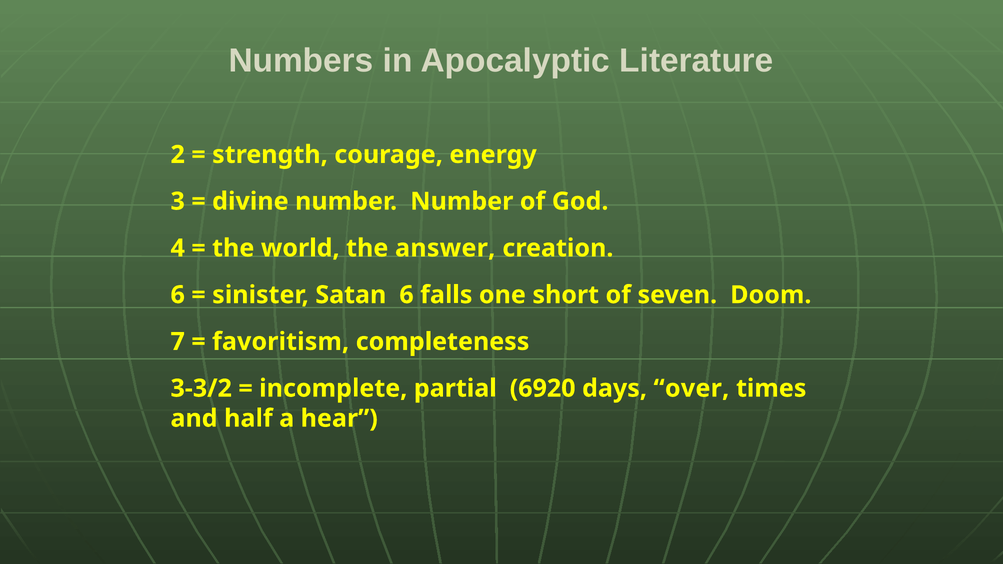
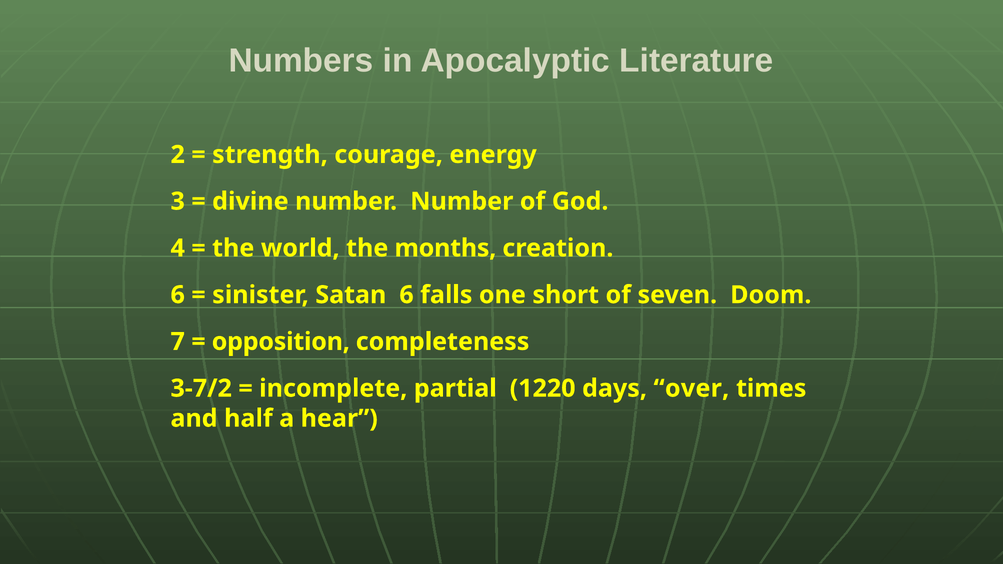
answer: answer -> months (445, 248)
favoritism: favoritism -> opposition (281, 342)
3-3/2: 3-3/2 -> 3-7/2 (201, 389)
6920: 6920 -> 1220 (543, 389)
